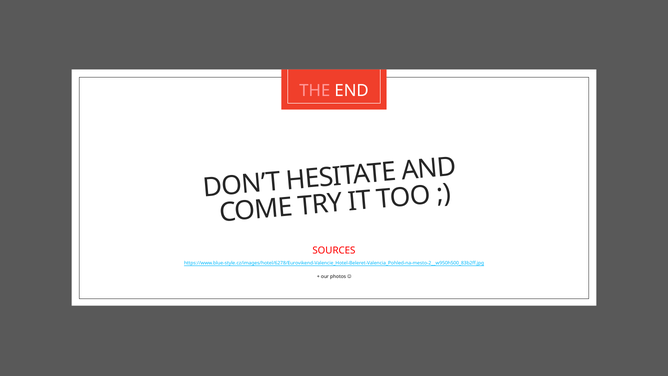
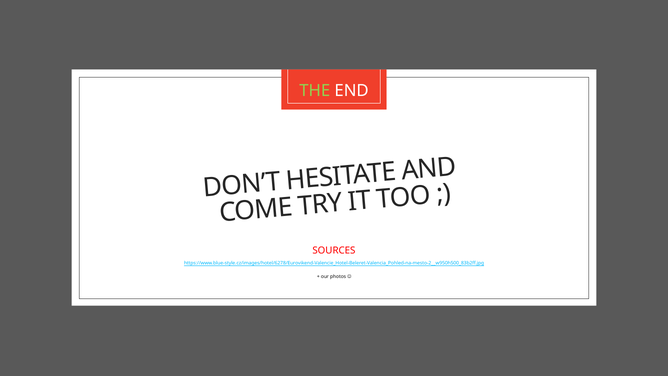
THE colour: pink -> light green (315, 91)
